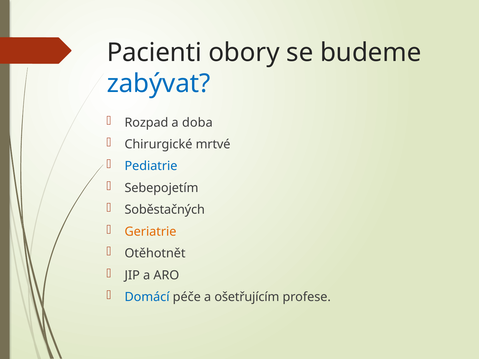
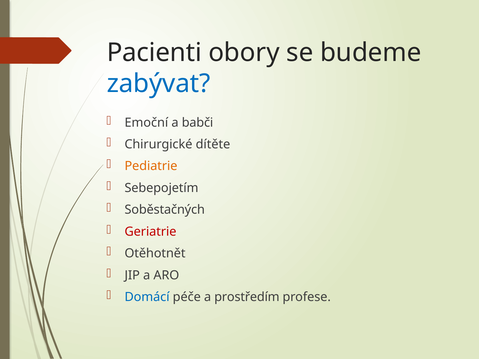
Rozpad: Rozpad -> Emoční (146, 123)
doba: doba -> babči (197, 123)
mrtvé: mrtvé -> dítěte (213, 144)
Pediatrie colour: blue -> orange (151, 166)
Geriatrie colour: orange -> red (150, 232)
ošetřujícím: ošetřujícím -> prostředím (247, 297)
